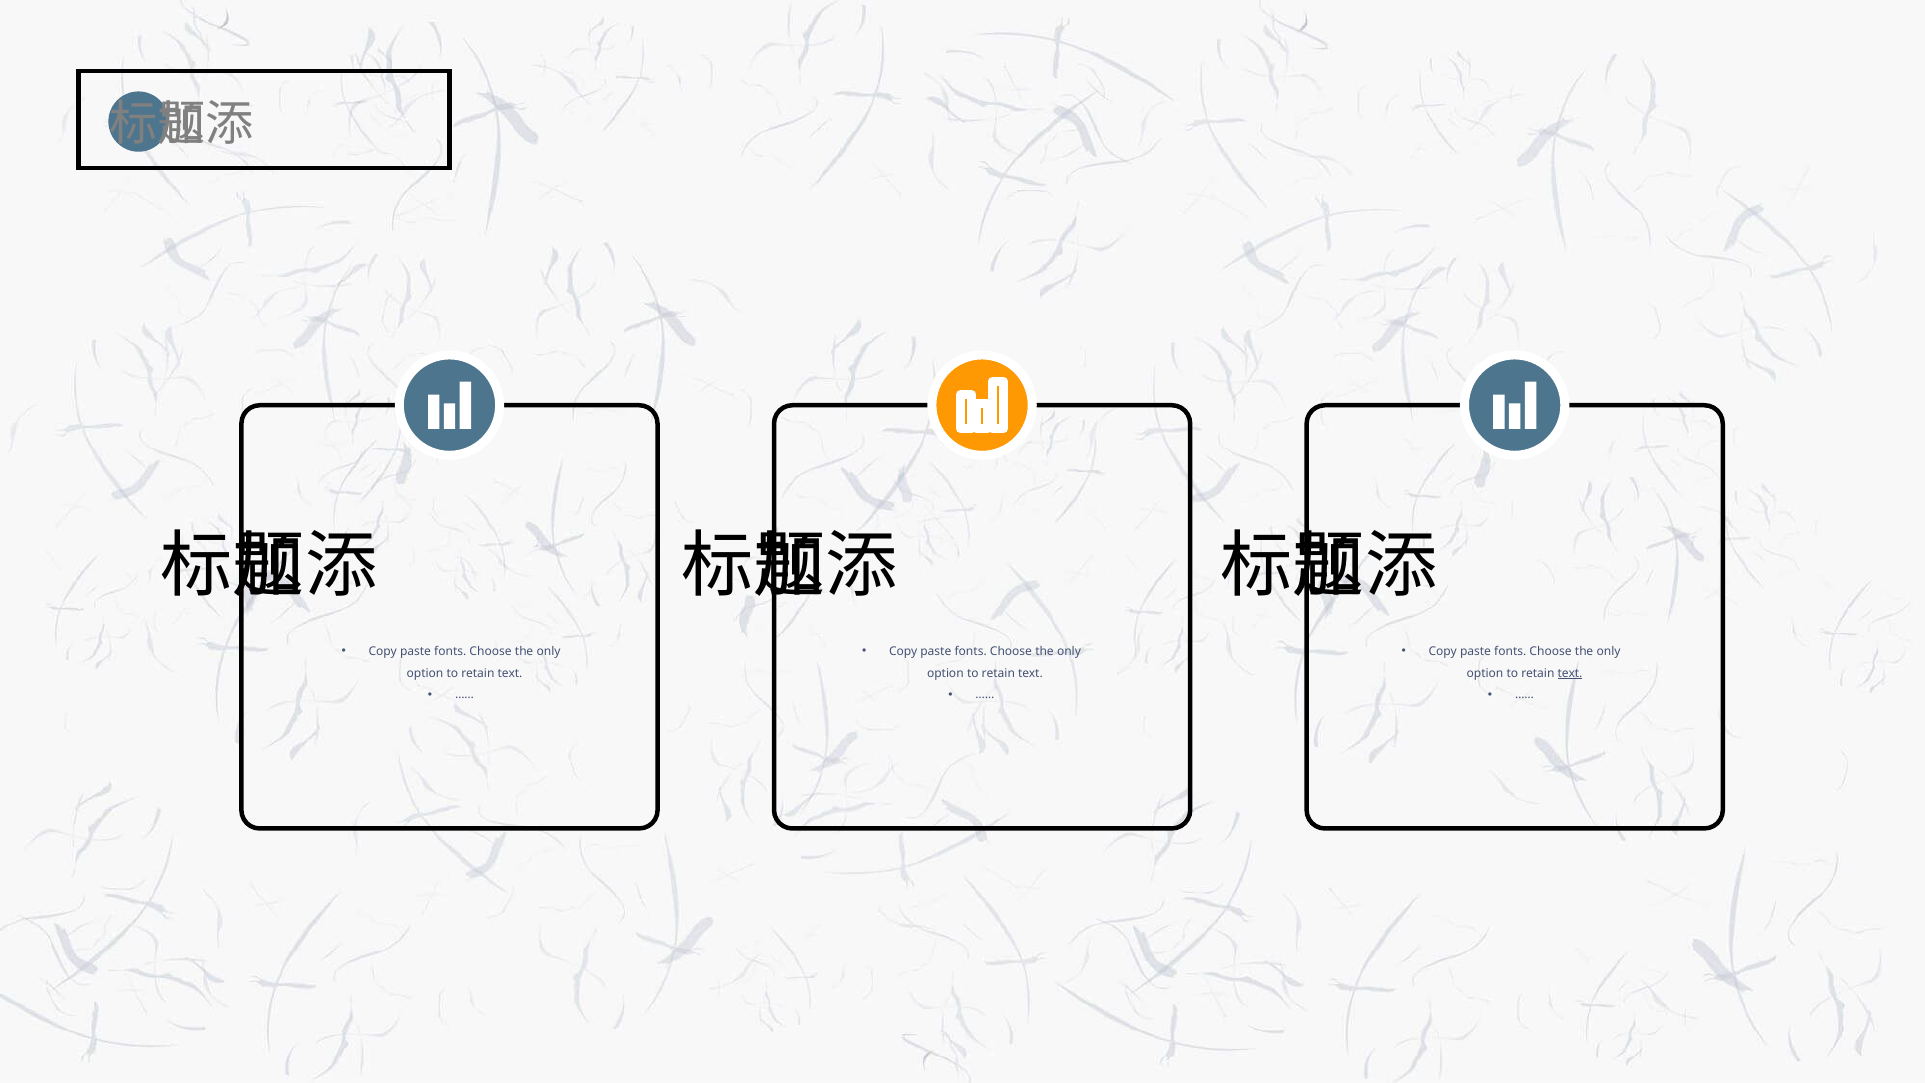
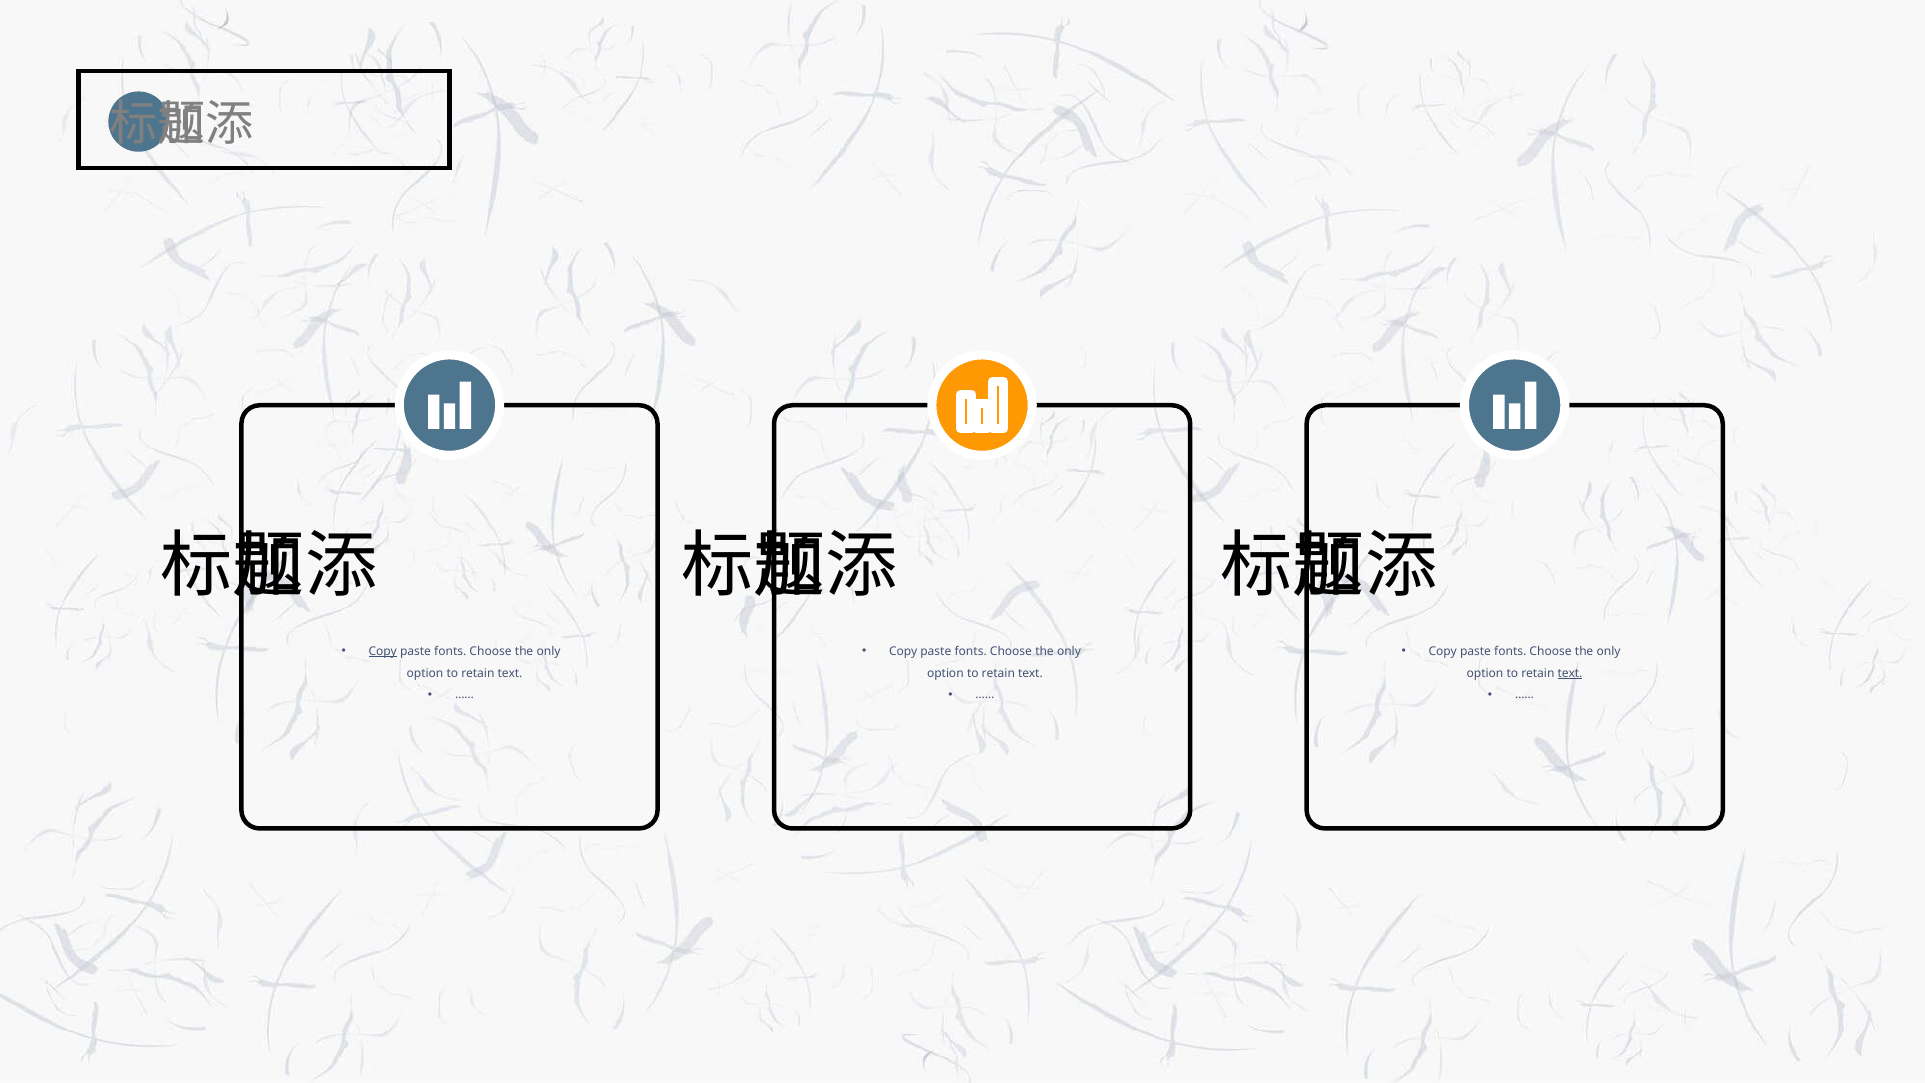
Copy underline: none -> present (383, 651)
